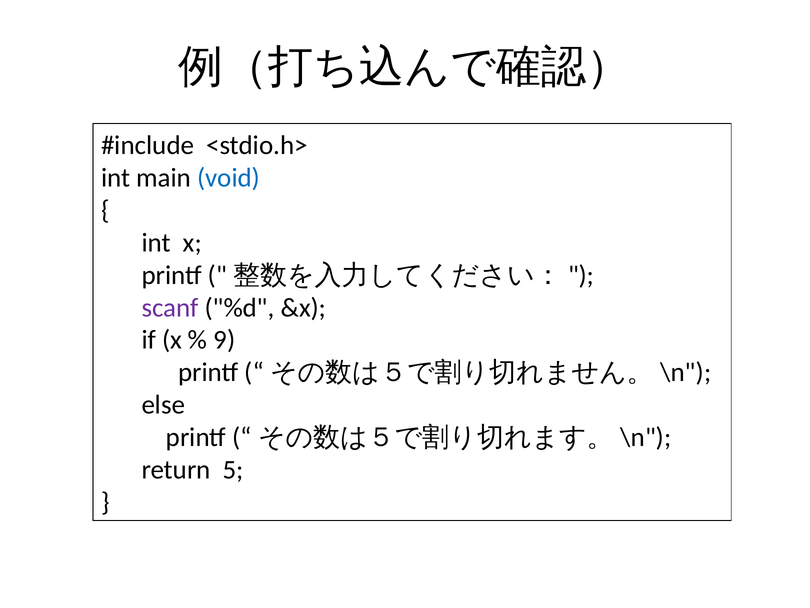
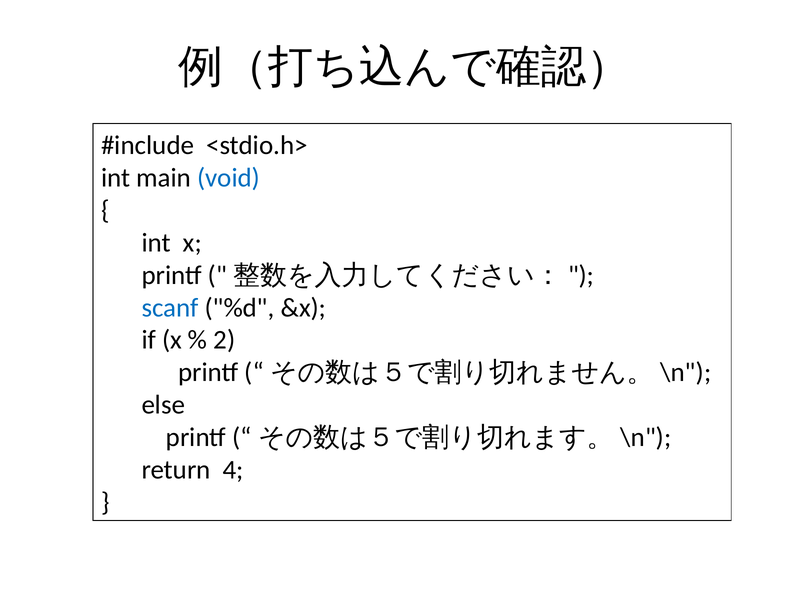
scanf colour: purple -> blue (170, 307)
9: 9 -> 2 (224, 340)
5: 5 -> 4 (233, 469)
